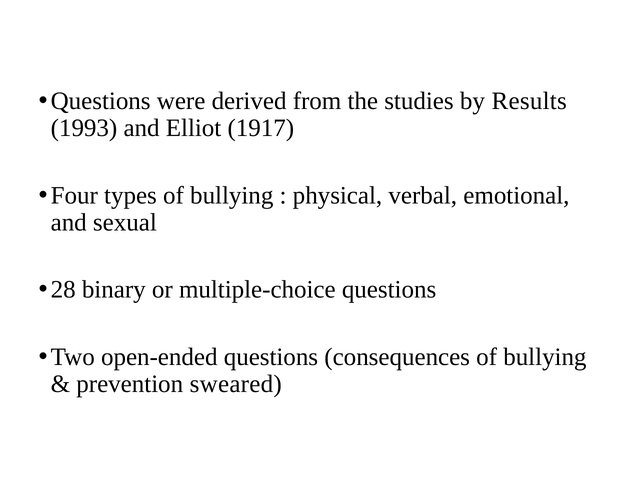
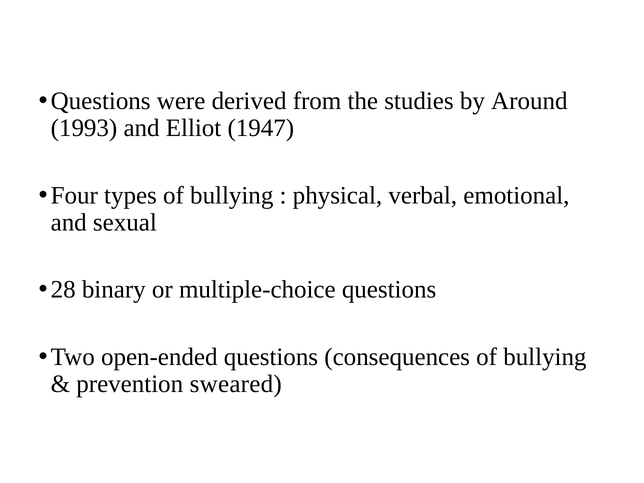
Results: Results -> Around (529, 101)
1917: 1917 -> 1947 (261, 128)
